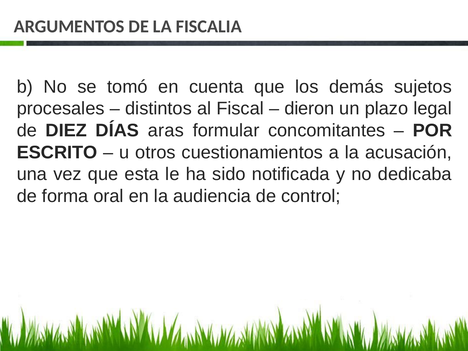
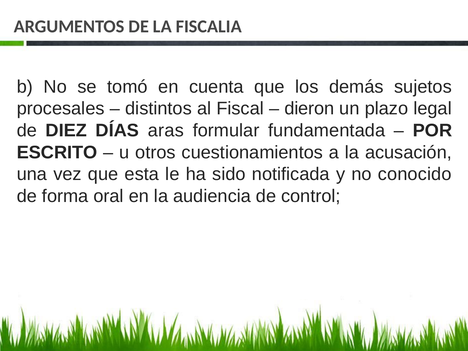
concomitantes: concomitantes -> fundamentada (327, 131)
dedicaba: dedicaba -> conocido (415, 174)
